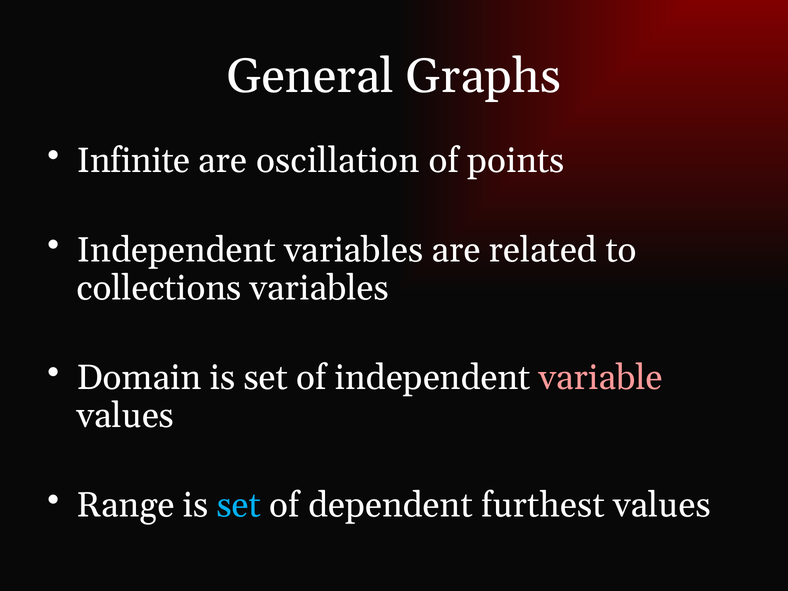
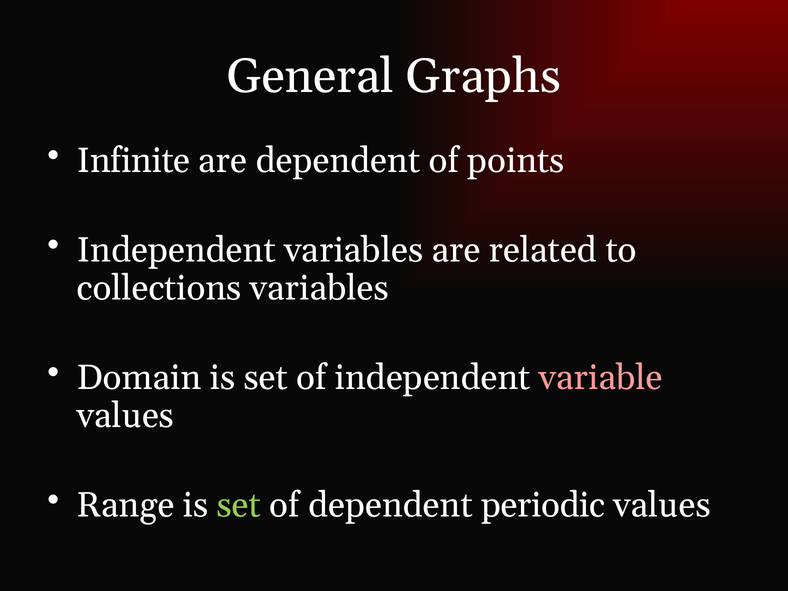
are oscillation: oscillation -> dependent (338, 161)
set colour: light blue -> light green (239, 505)
furthest: furthest -> periodic (543, 505)
